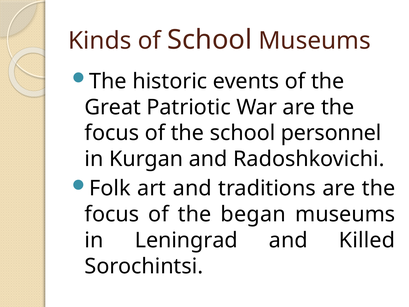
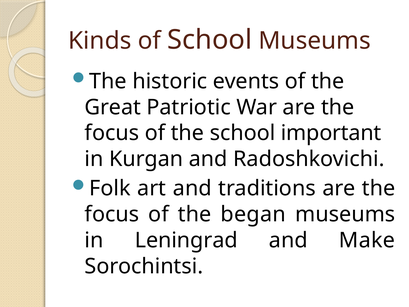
personnel: personnel -> important (331, 133)
Killed: Killed -> Make (367, 240)
